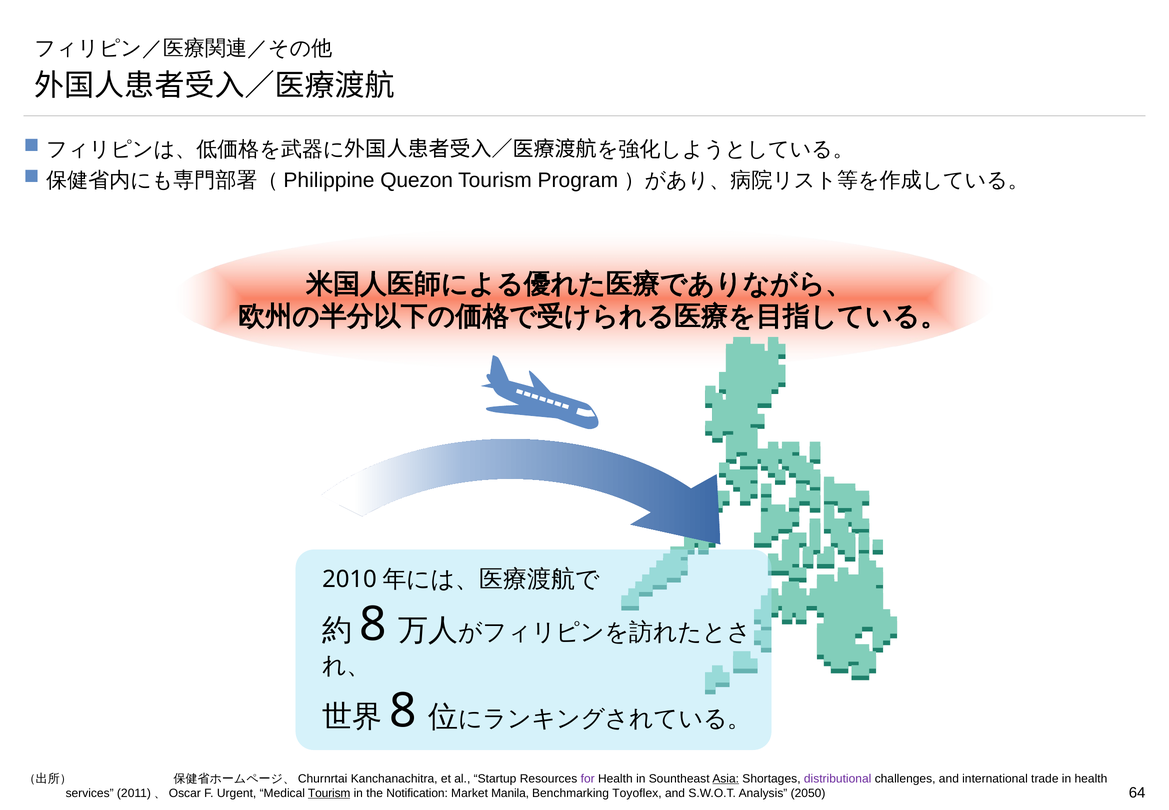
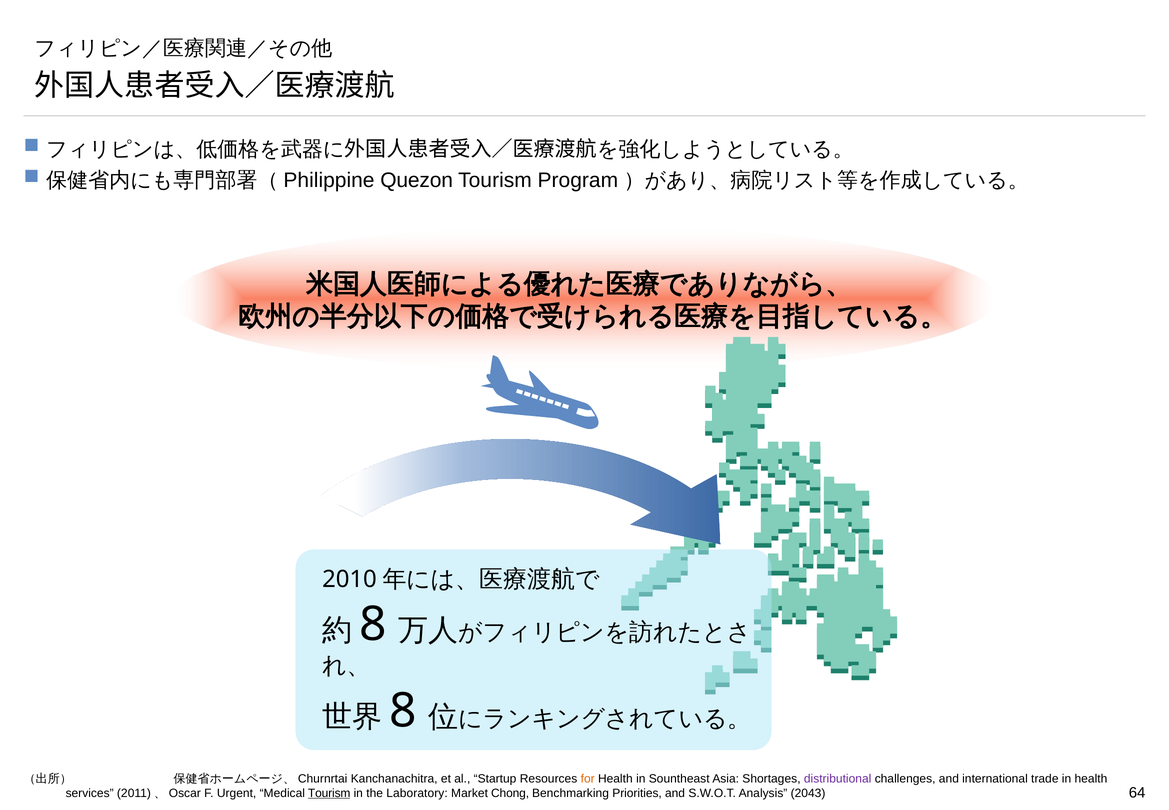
for colour: purple -> orange (588, 778)
Asia underline: present -> none (726, 778)
Notification: Notification -> Laboratory (417, 792)
Manila: Manila -> Chong (510, 792)
Toyoflex: Toyoflex -> Priorities (637, 792)
2050: 2050 -> 2043 (808, 792)
